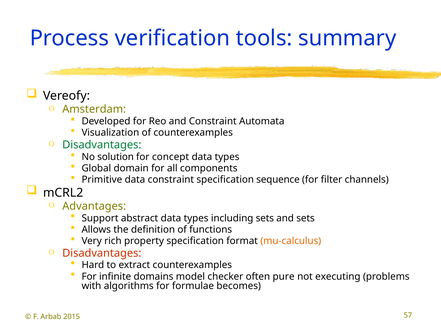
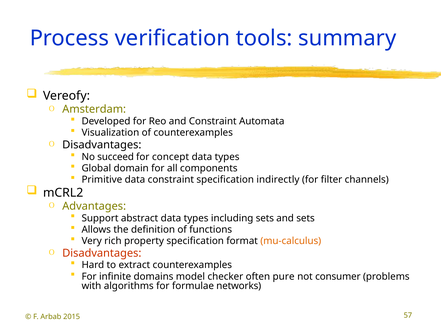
Disadvantages colour: green -> black (102, 145)
solution: solution -> succeed (116, 157)
sequence: sequence -> indirectly (278, 180)
executing: executing -> consumer (338, 276)
becomes: becomes -> networks (239, 286)
